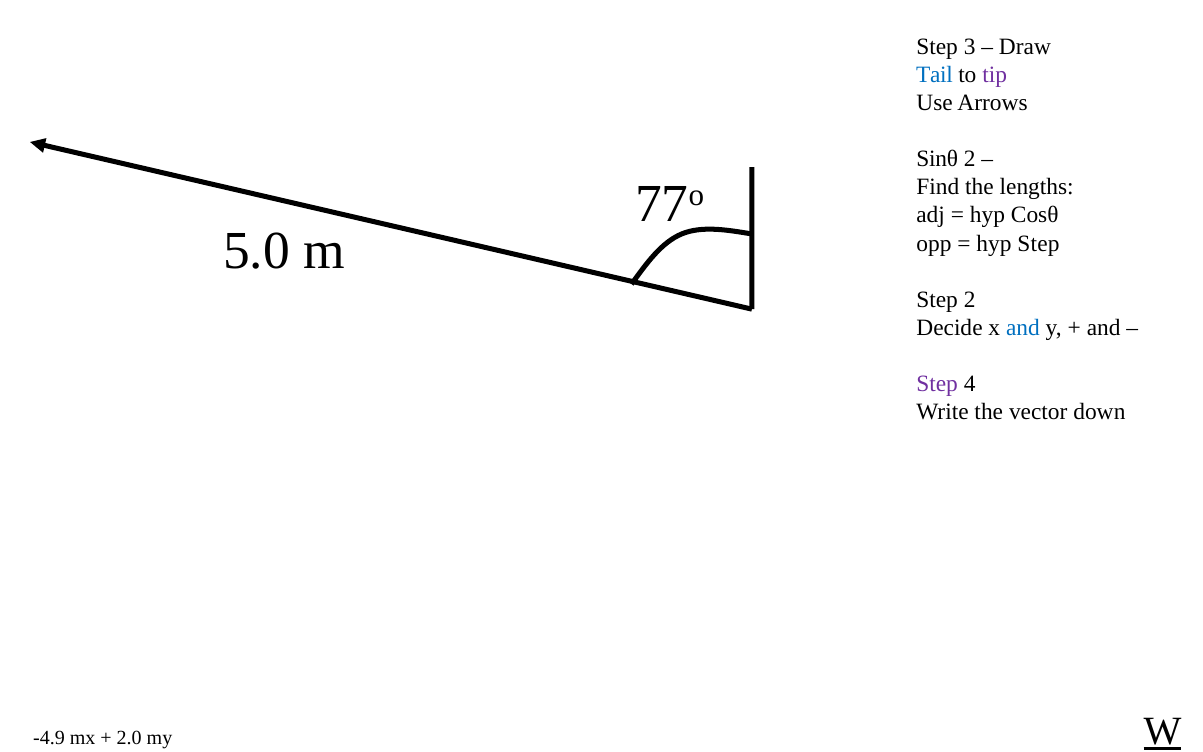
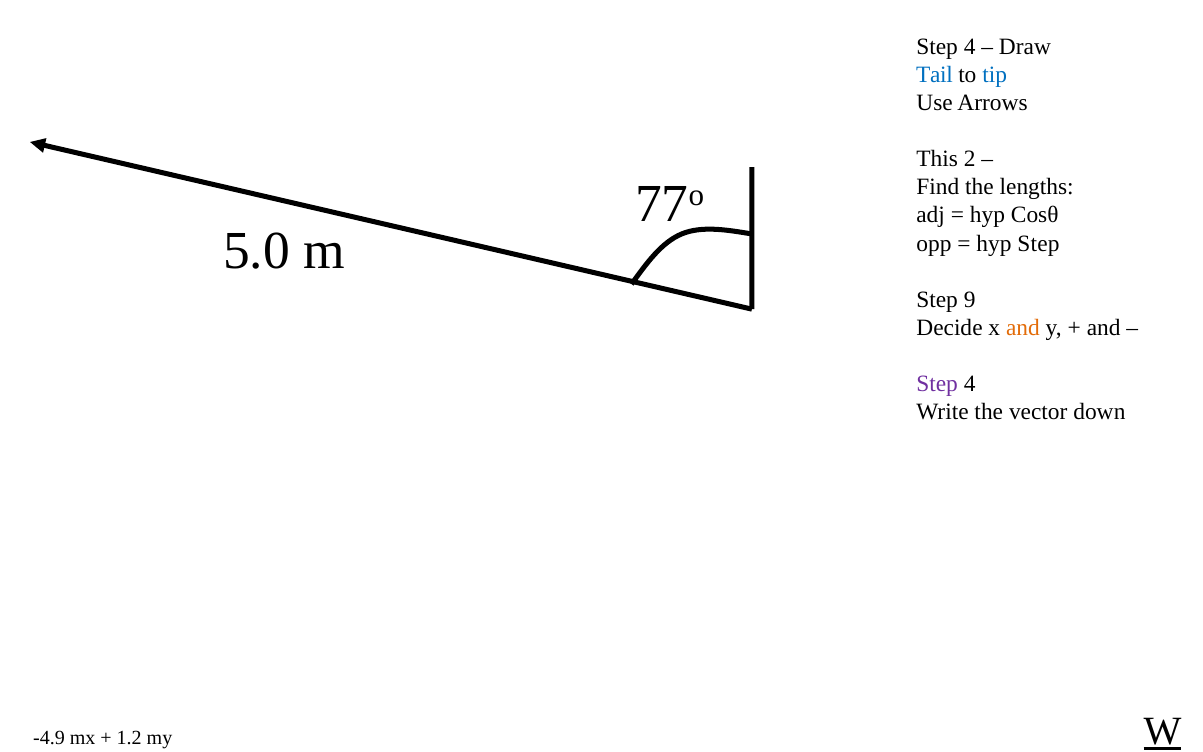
3: 3 -> 4 (970, 47)
tip colour: purple -> blue (995, 75)
Sinθ: Sinθ -> This (937, 159)
Step 2: 2 -> 9 (970, 299)
and colour: blue -> orange (1023, 328)
2.0: 2.0 -> 1.2 (129, 738)
